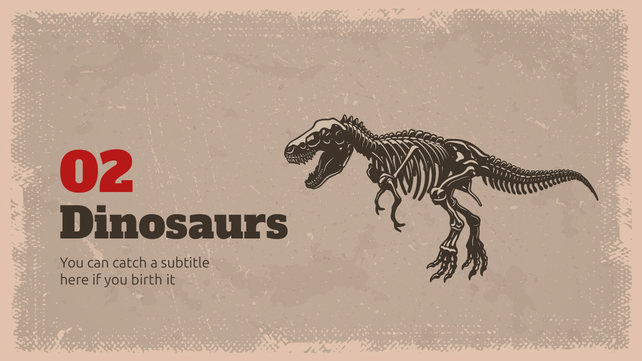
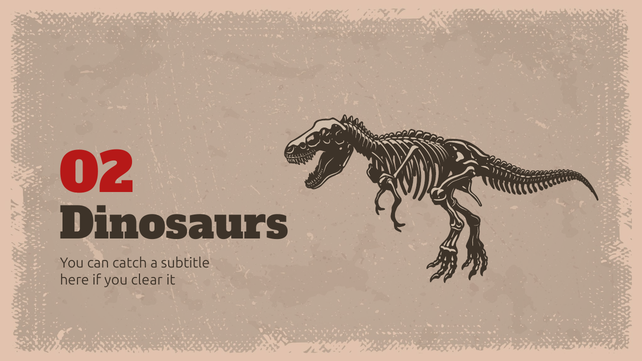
birth: birth -> clear (147, 280)
